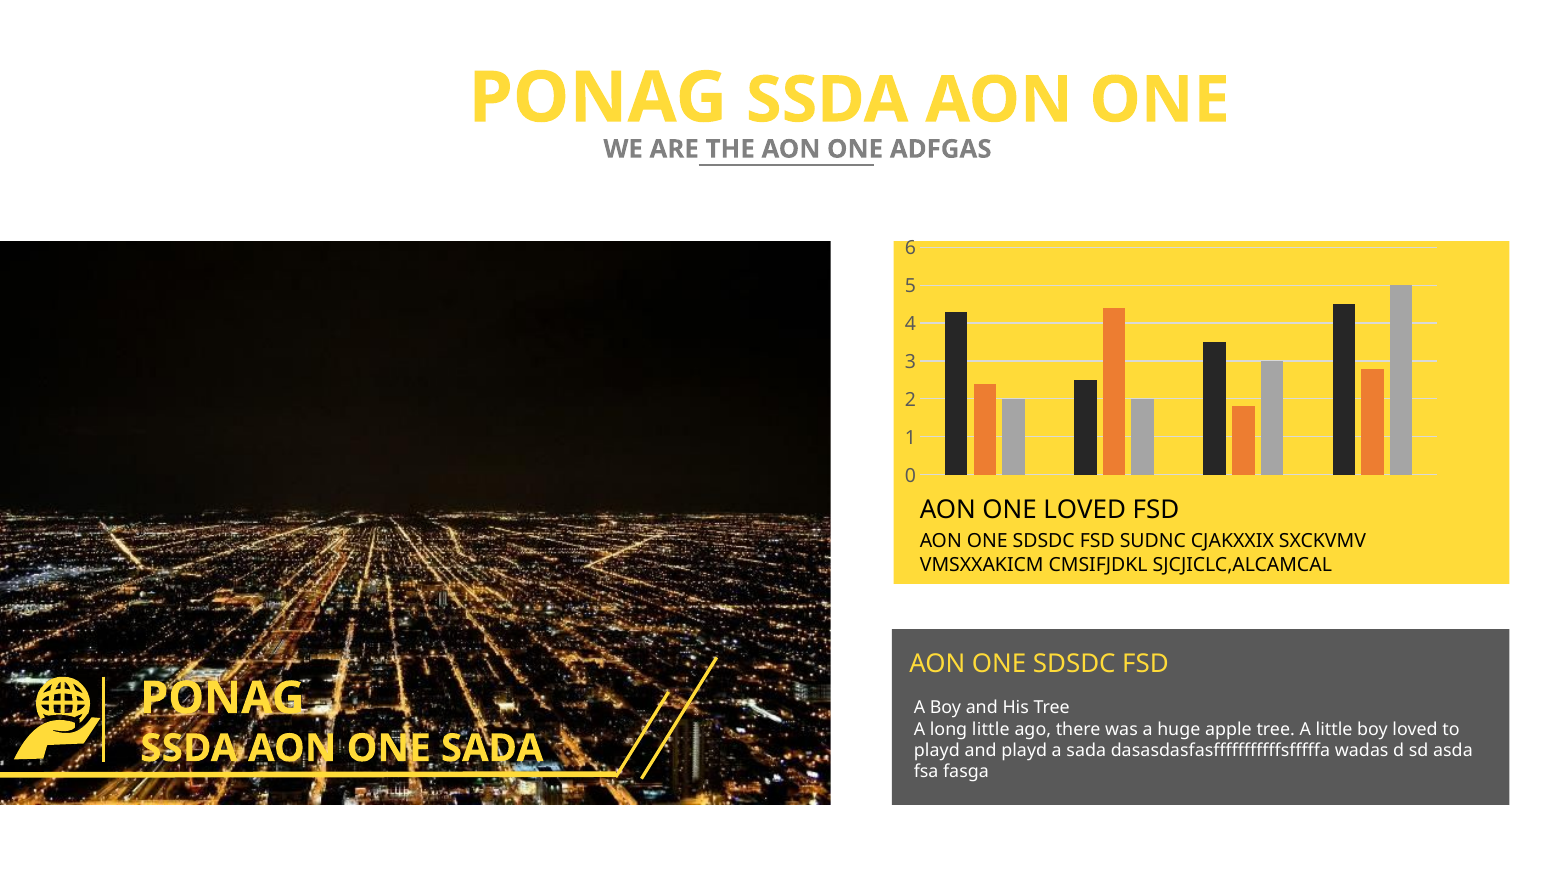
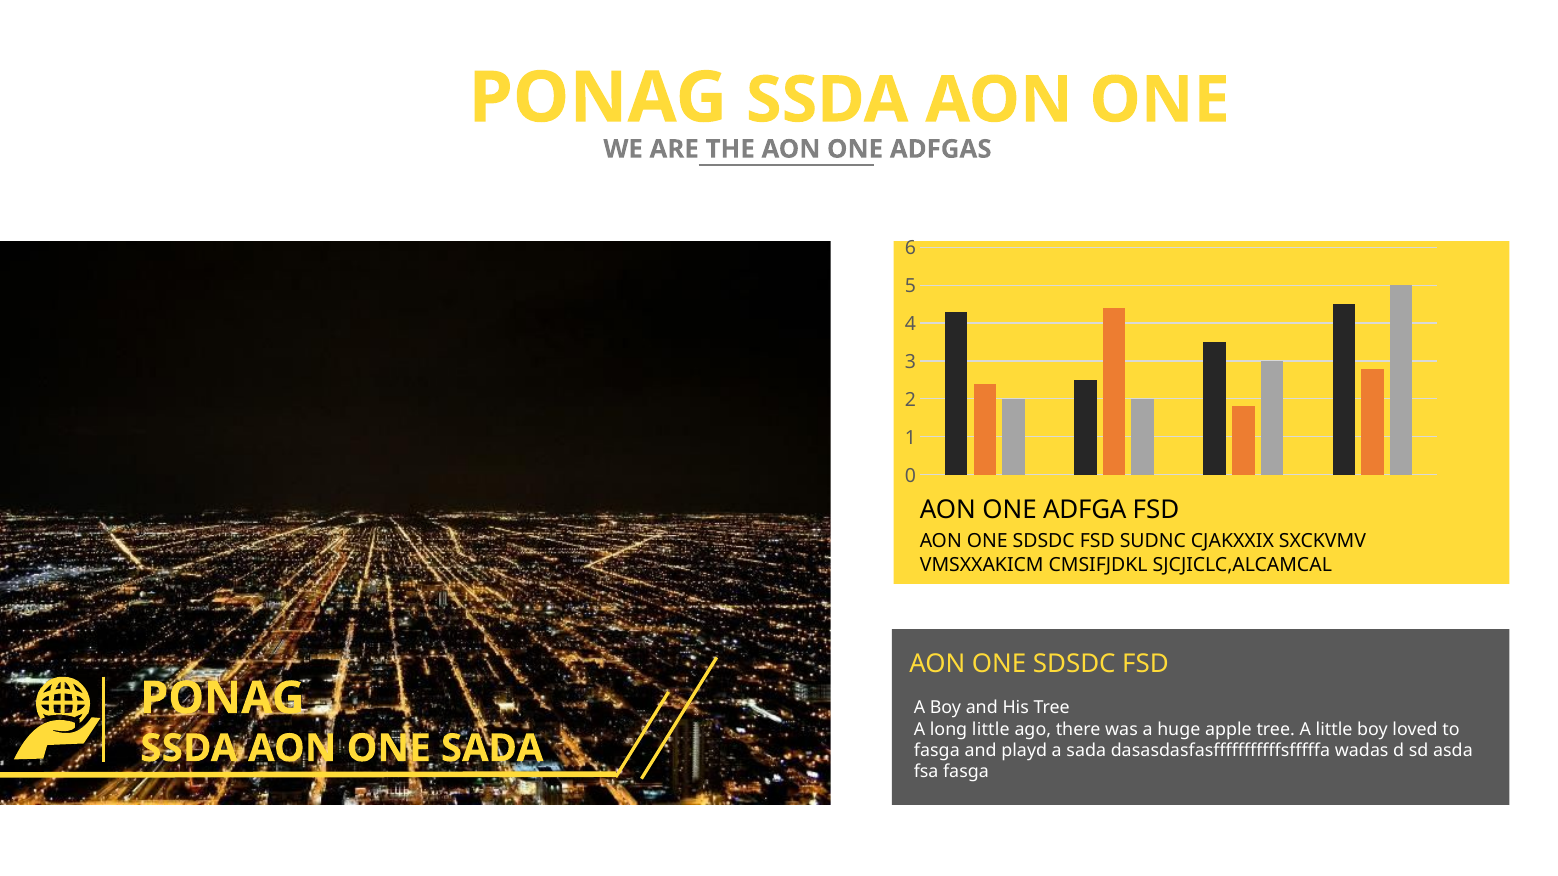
ONE LOVED: LOVED -> ADFGA (1085, 510)
playd: playd -> fasga (937, 751)
